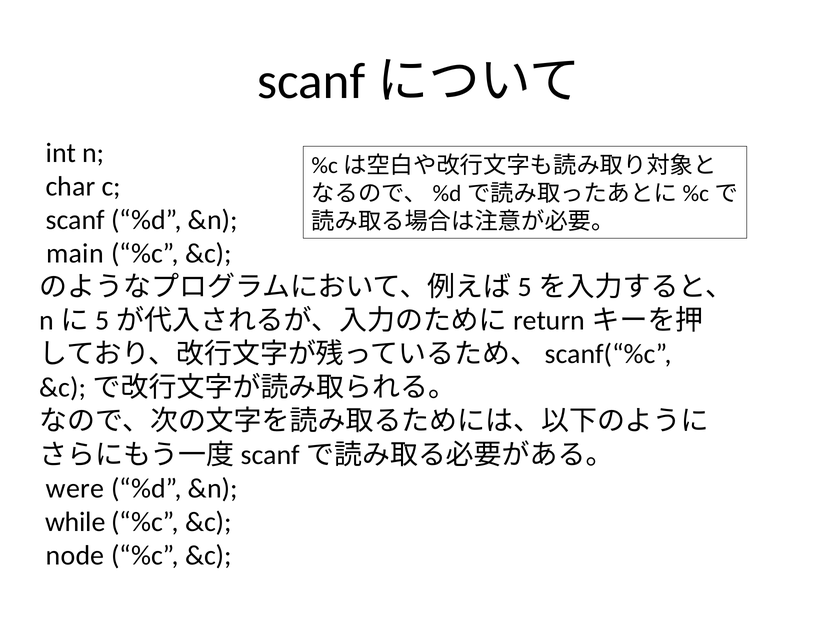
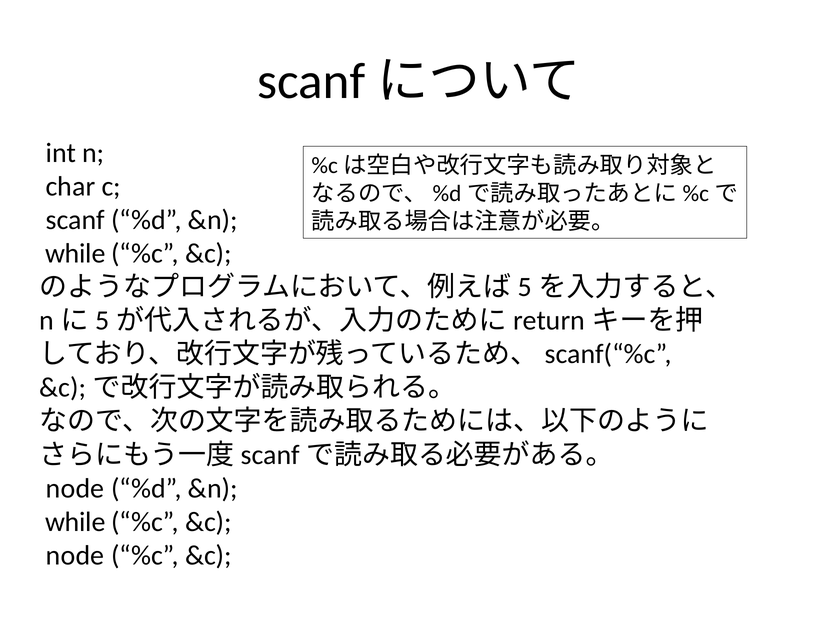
main: main -> while (75, 253)
were: were -> node (75, 488)
